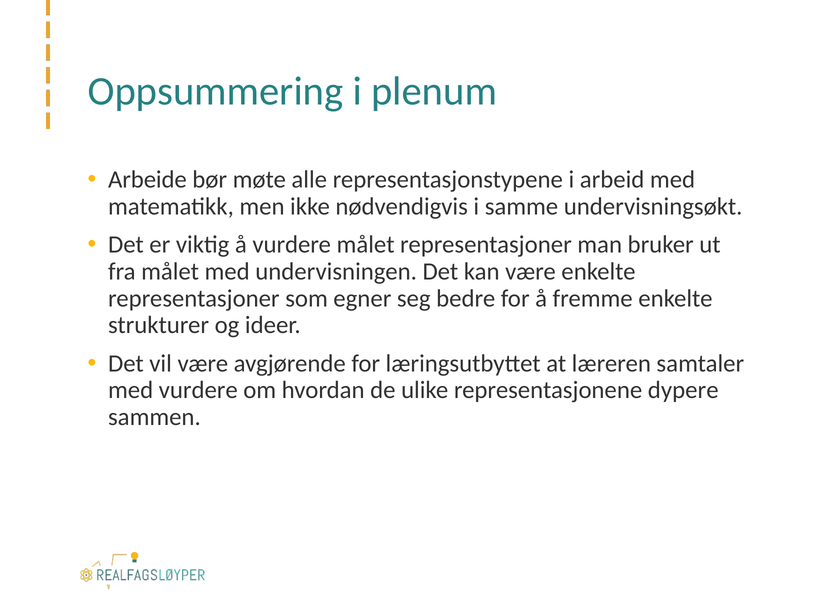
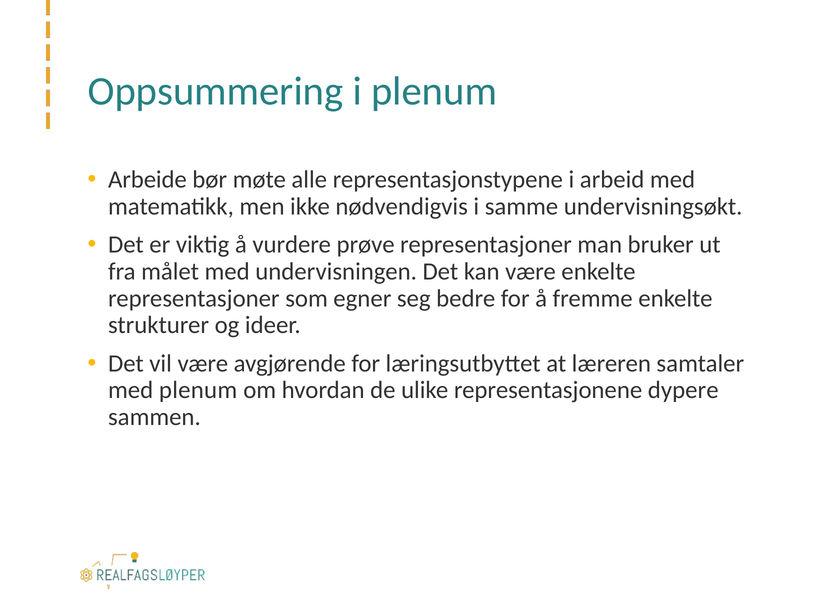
vurdere målet: målet -> prøve (366, 245)
med vurdere: vurdere -> plenum (198, 390)
